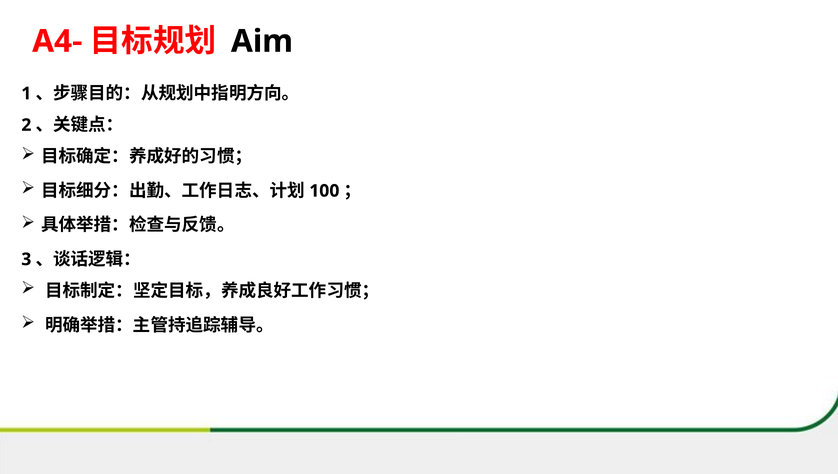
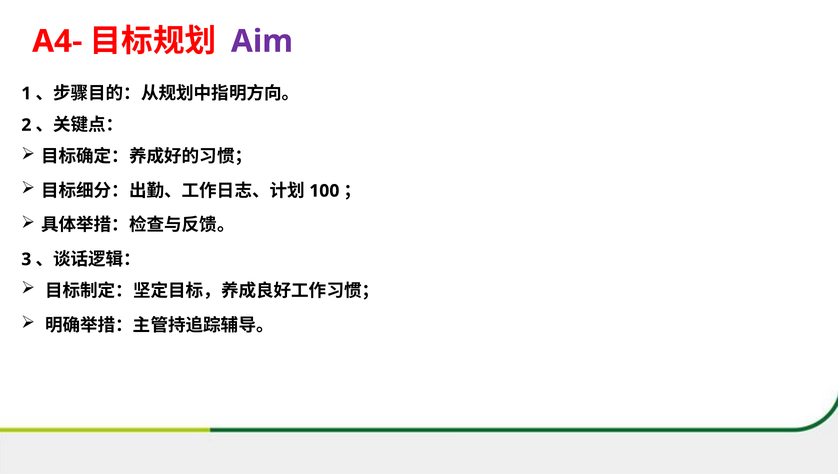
Aim colour: black -> purple (262, 41)
